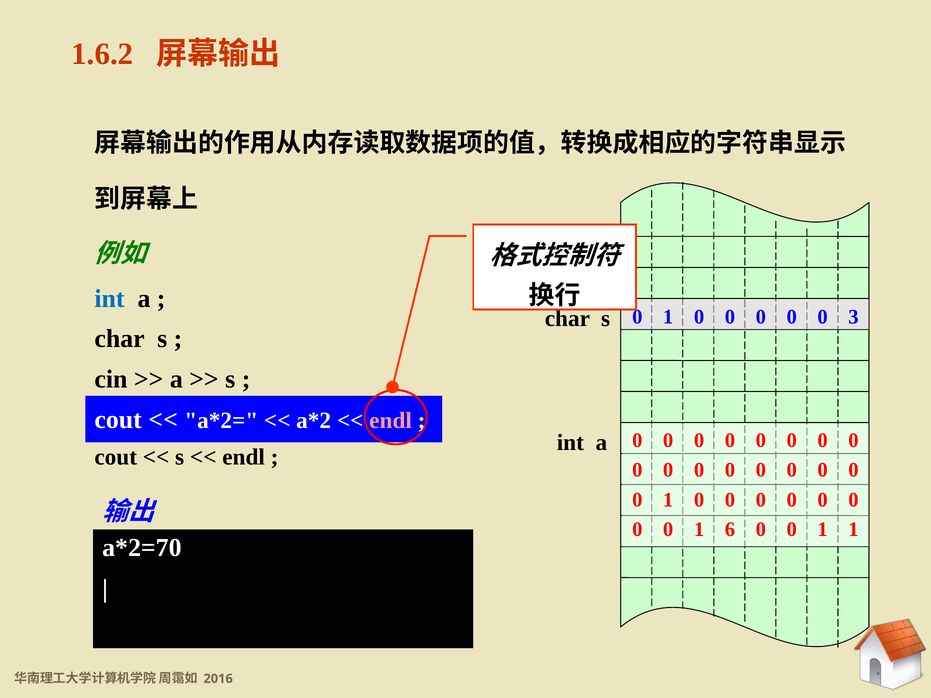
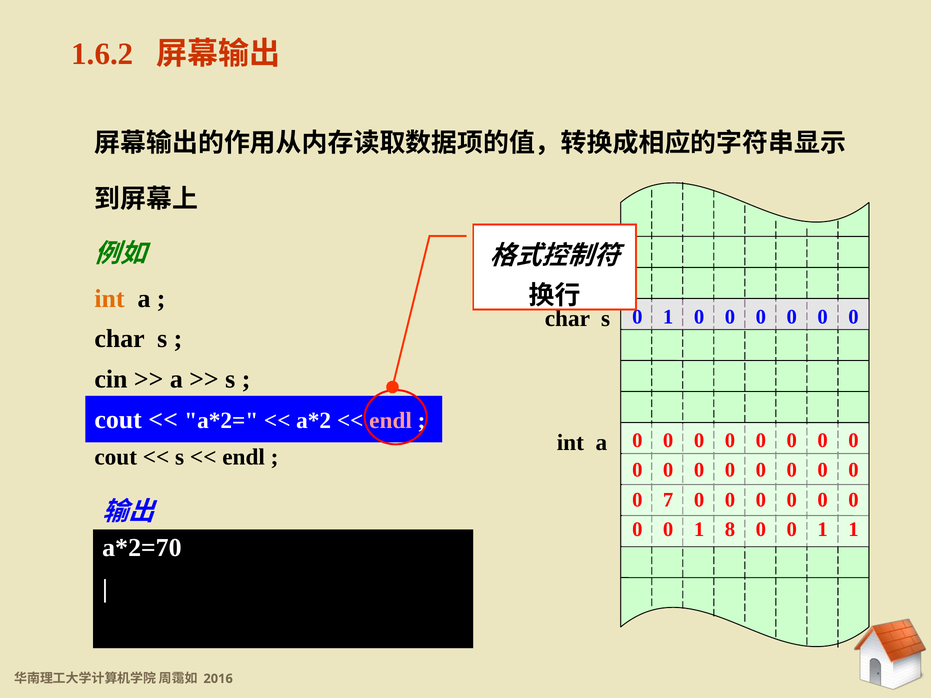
int colour: blue -> orange (110, 299)
3: 3 -> 0 (853, 317)
1: 1 -> 7 (668, 500)
6: 6 -> 8 (730, 530)
